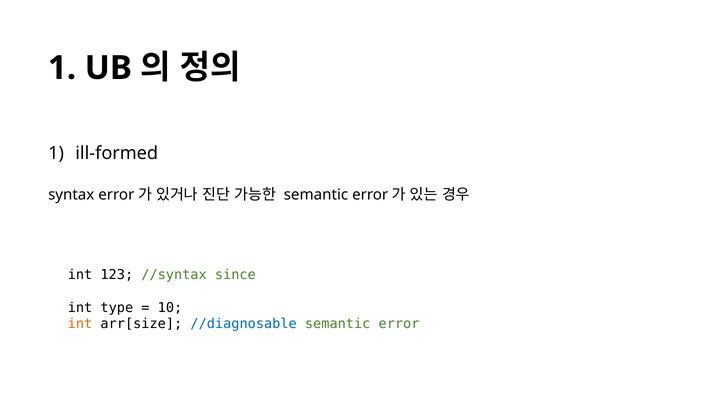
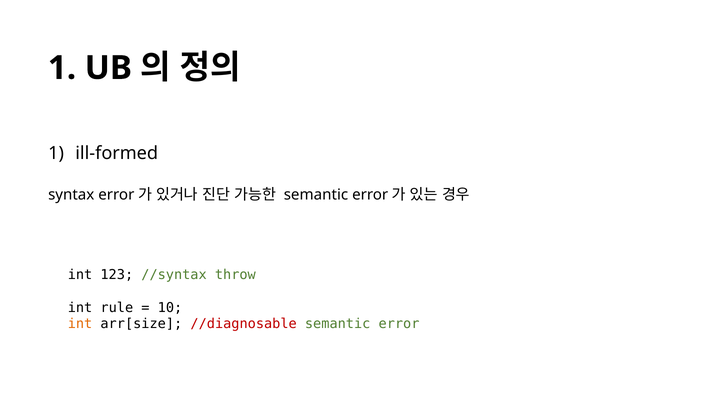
since: since -> throw (235, 275)
type: type -> rule (117, 307)
//diagnosable colour: blue -> red (244, 324)
